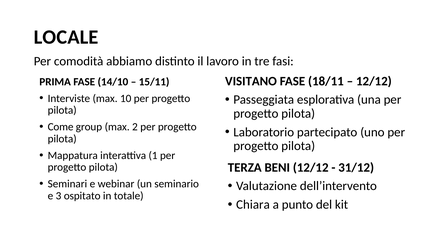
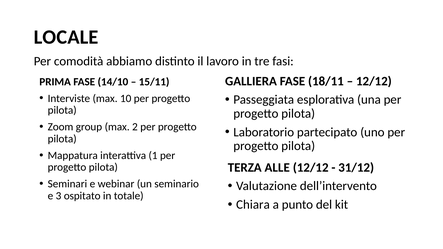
VISITANO: VISITANO -> GALLIERA (251, 81)
Come: Come -> Zoom (61, 127)
BENI: BENI -> ALLE (277, 168)
